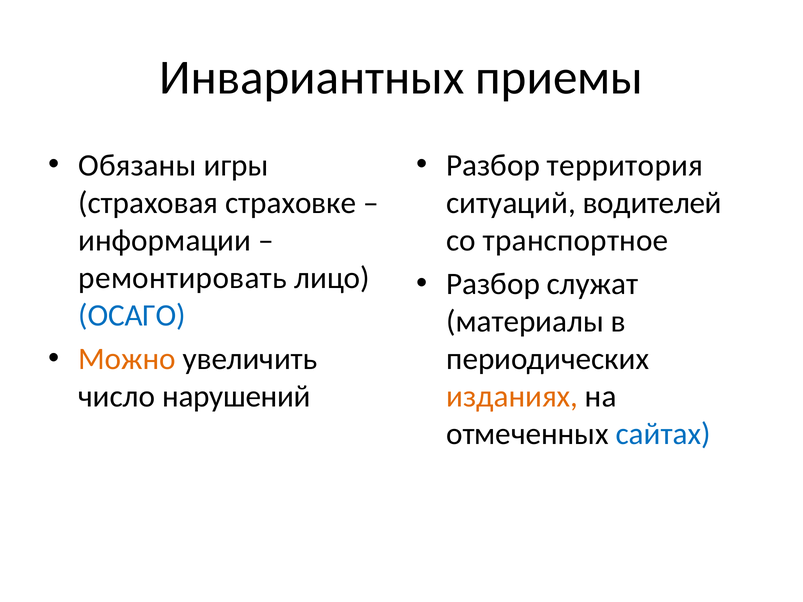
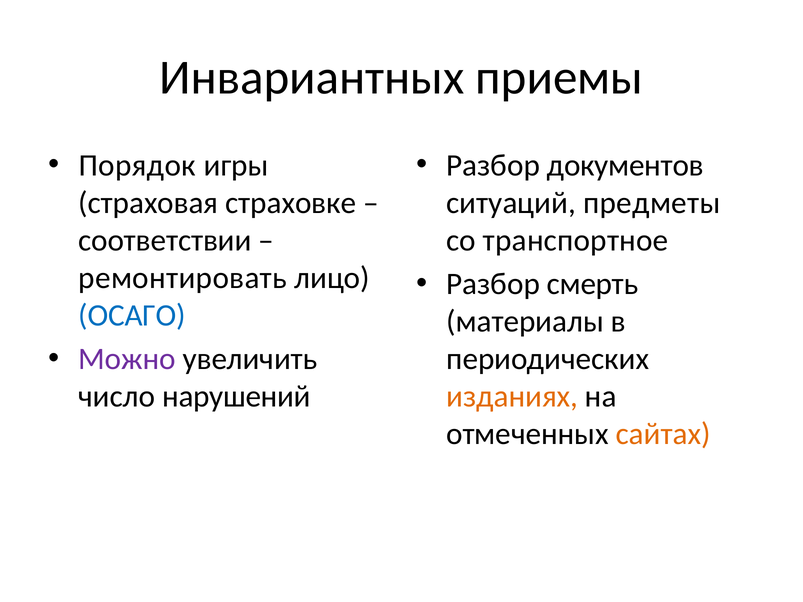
Обязаны: Обязаны -> Порядок (137, 165)
территория: территория -> документов (625, 165)
водителей: водителей -> предметы (652, 203)
информации: информации -> соответствии (165, 240)
служат: служат -> смерть (593, 284)
Можно colour: orange -> purple (127, 359)
сайтах colour: blue -> orange (663, 434)
